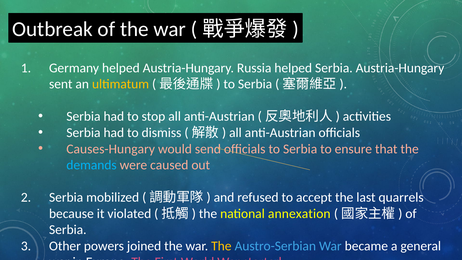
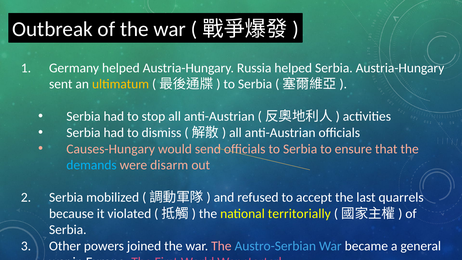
caused: caused -> disarm (169, 165)
annexation: annexation -> territorially (299, 214)
The colour: yellow -> pink (221, 246)
